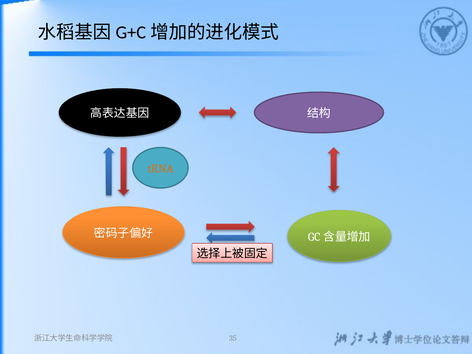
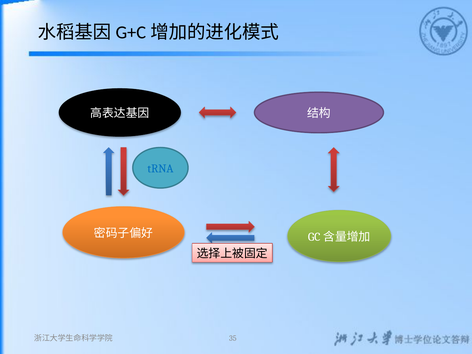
tRNA colour: orange -> blue (160, 169)
